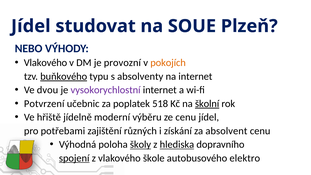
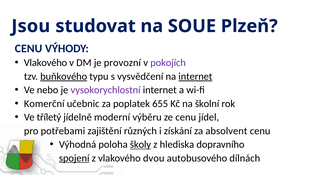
Jídel: Jídel -> Jsou (31, 26)
NEBO: NEBO -> CENU (29, 48)
pokojích colour: orange -> purple (168, 63)
absolventy: absolventy -> vysvědčení (140, 76)
internet underline: none -> present (195, 76)
dvou: dvou -> nebo (48, 90)
Potvrzení: Potvrzení -> Komerční (44, 104)
518: 518 -> 655 (160, 104)
školní underline: present -> none (207, 104)
hřiště: hřiště -> tříletý (49, 117)
hlediska underline: present -> none (177, 144)
škole: škole -> dvou (154, 158)
elektro: elektro -> dílnách (245, 158)
